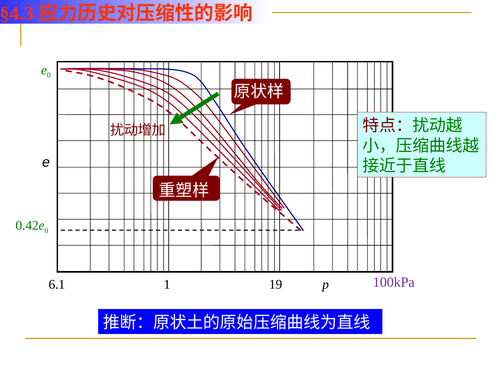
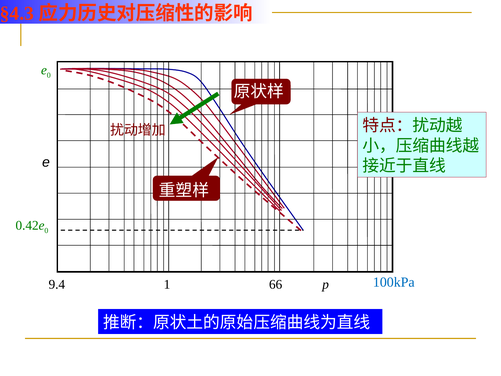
100kPa colour: purple -> blue (394, 282)
6.1: 6.1 -> 9.4 (57, 284)
19: 19 -> 66 (276, 284)
